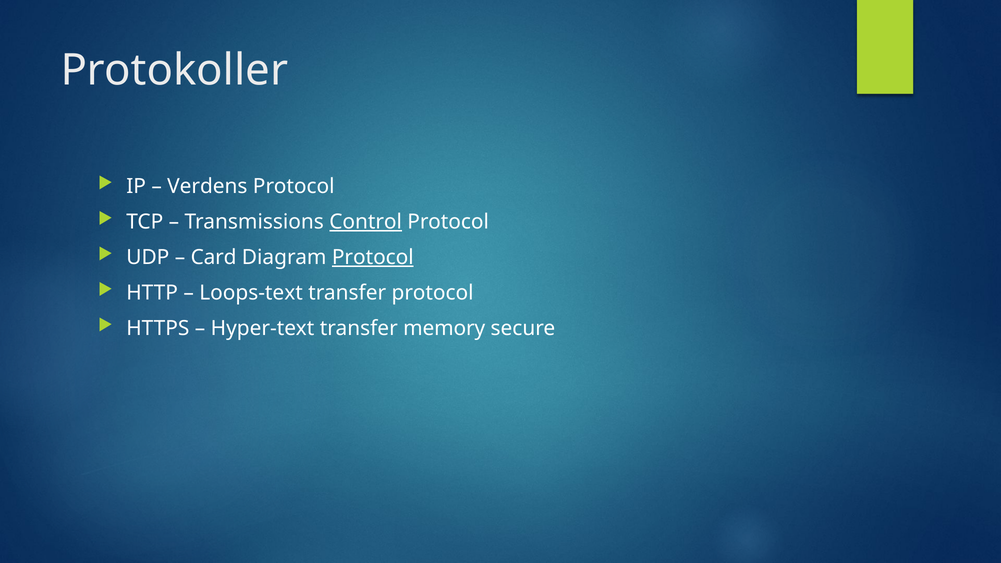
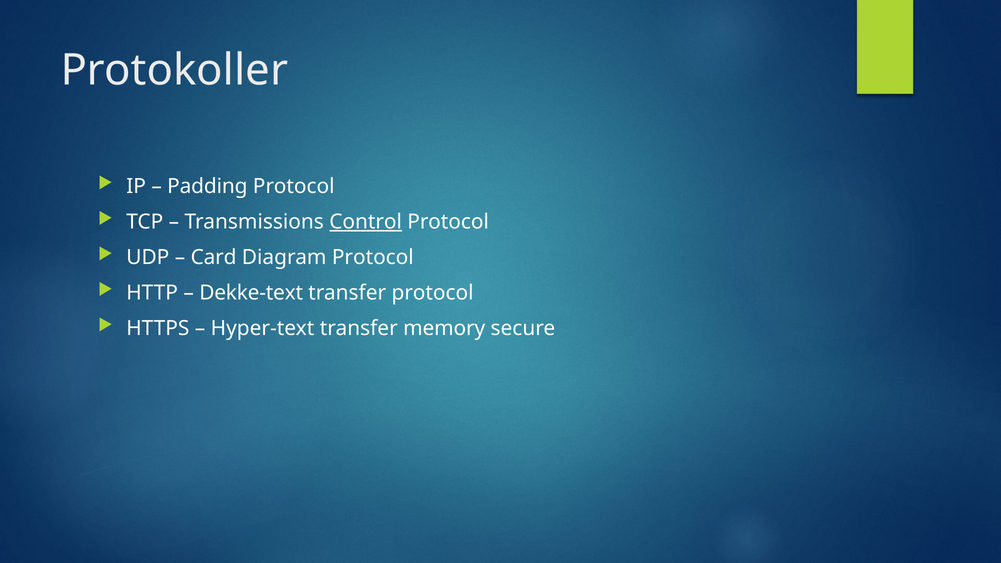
Verdens: Verdens -> Padding (207, 186)
Protocol underline: present -> none (373, 257)
Loops-text: Loops-text -> Dekke-text (251, 293)
